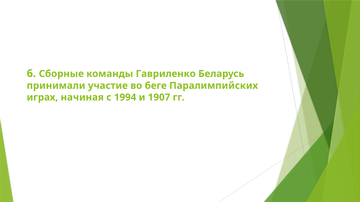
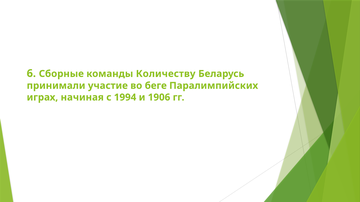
Гавриленко: Гавриленко -> Количеству (166, 74)
1907: 1907 -> 1906 (159, 98)
